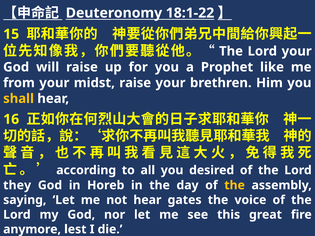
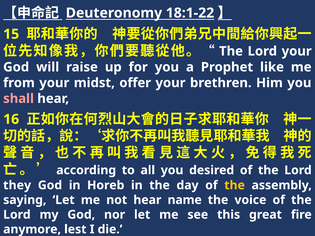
midst raise: raise -> offer (135, 83)
shall colour: yellow -> pink (19, 99)
gates: gates -> name (185, 200)
